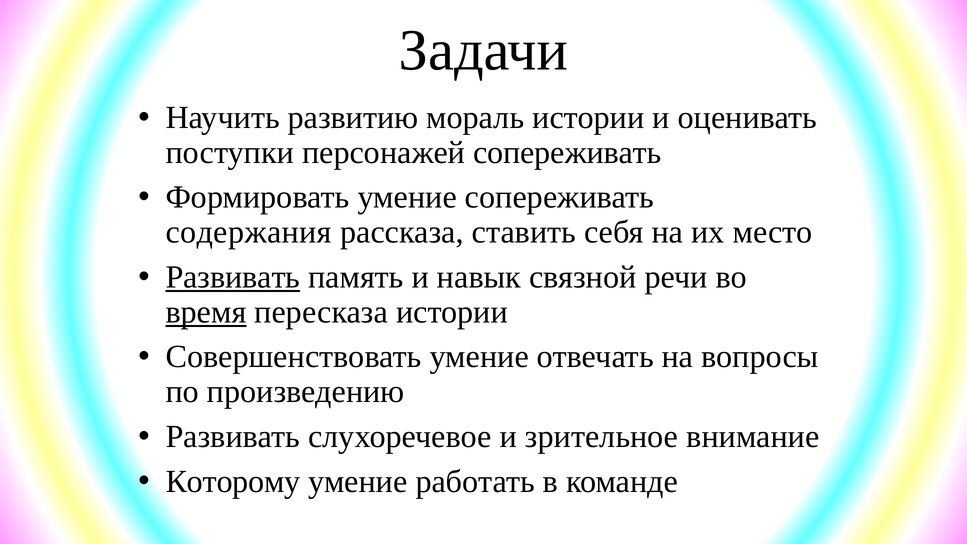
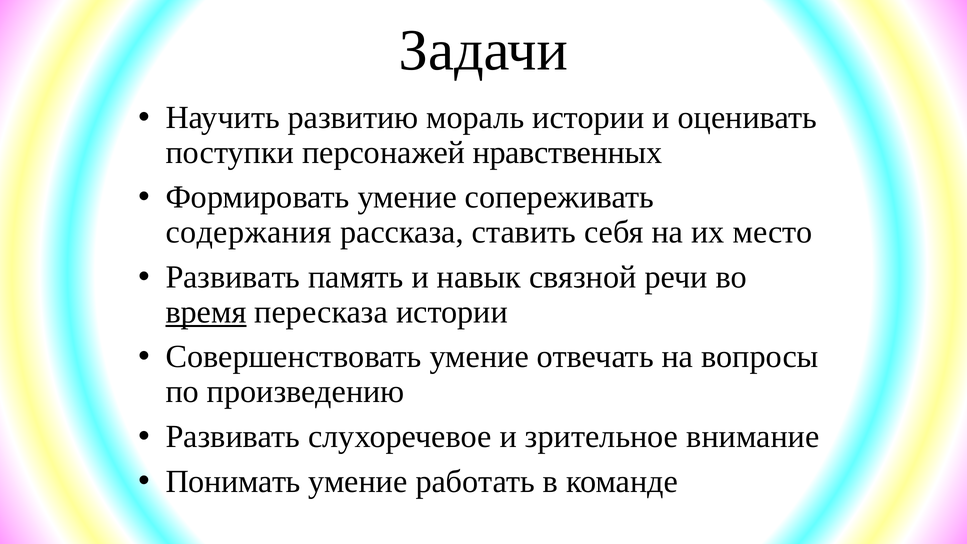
персонажей сопереживать: сопереживать -> нравственных (567, 152)
Развивать underline: present -> none (233, 277)
Которому: Которому -> Понимать (233, 481)
